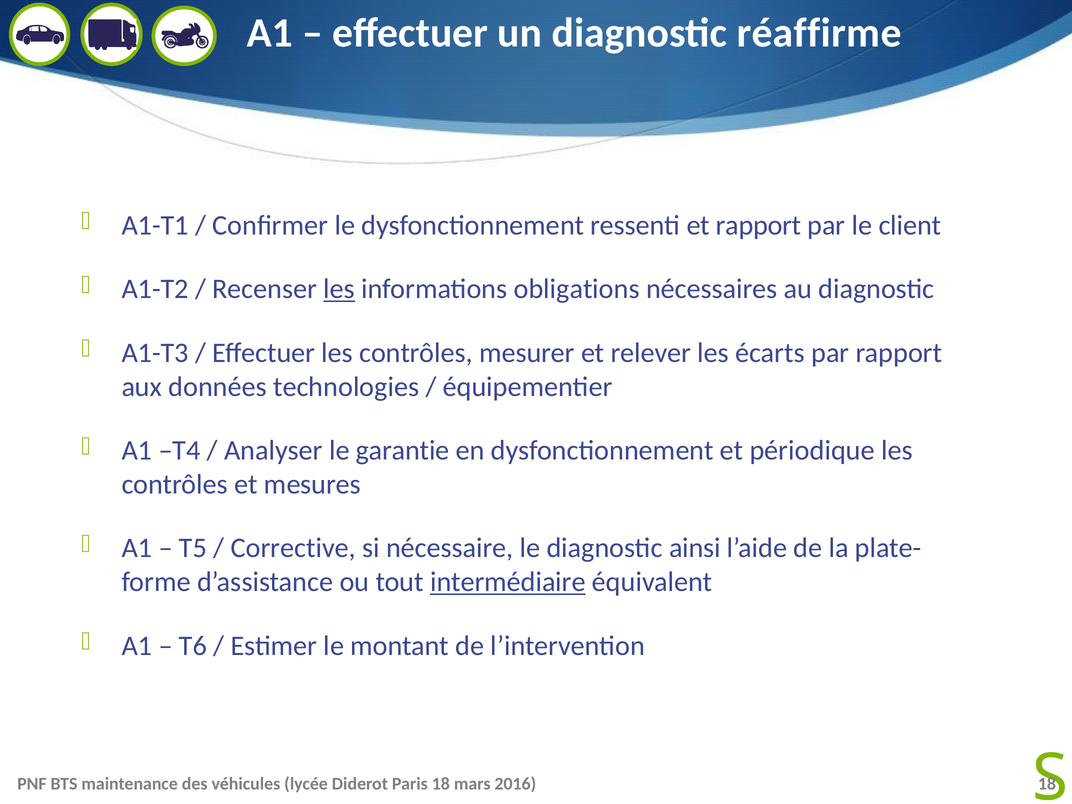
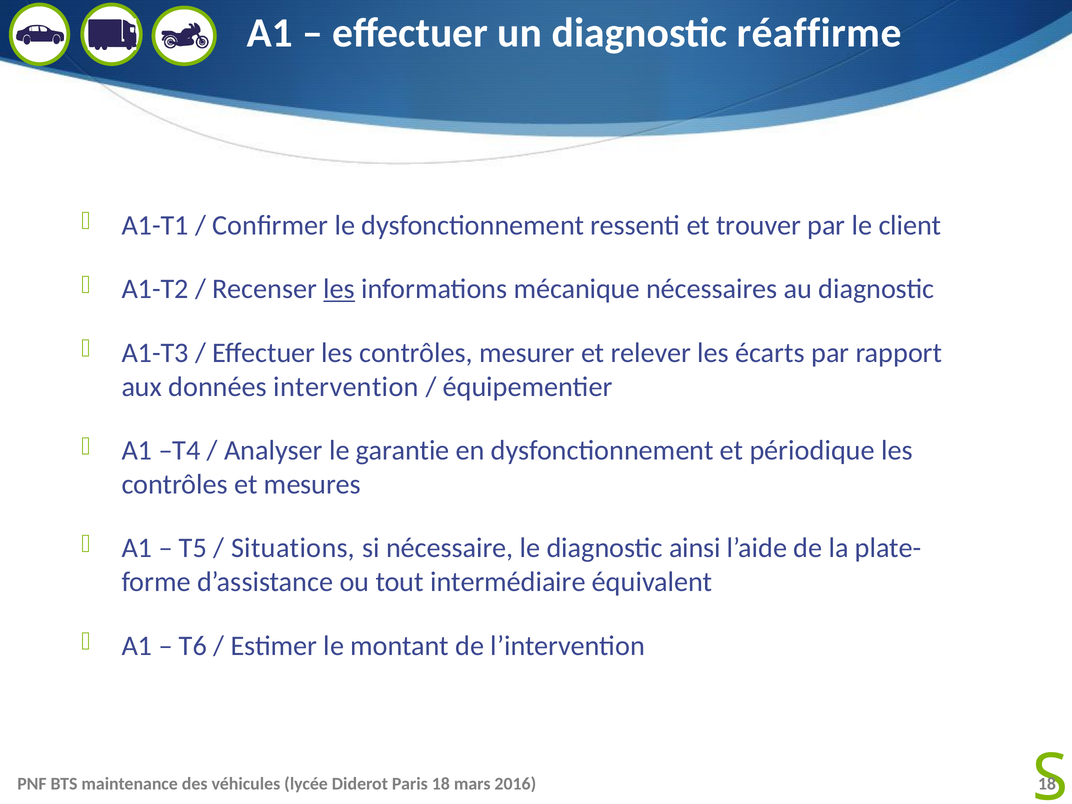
et rapport: rapport -> trouver (759, 225)
obligations: obligations -> mécanique (577, 289)
technologies: technologies -> intervention (346, 387)
Corrective: Corrective -> Situations (293, 548)
intermédiaire underline: present -> none (508, 582)
